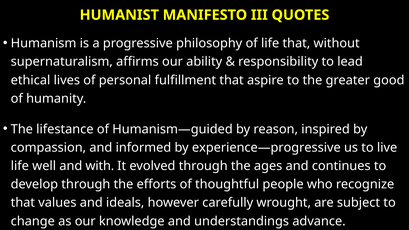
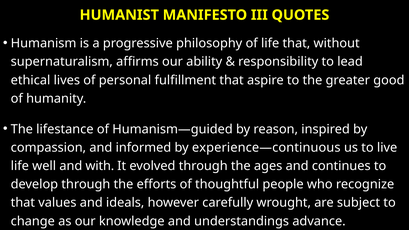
experience—progressive: experience—progressive -> experience—continuous (266, 148)
